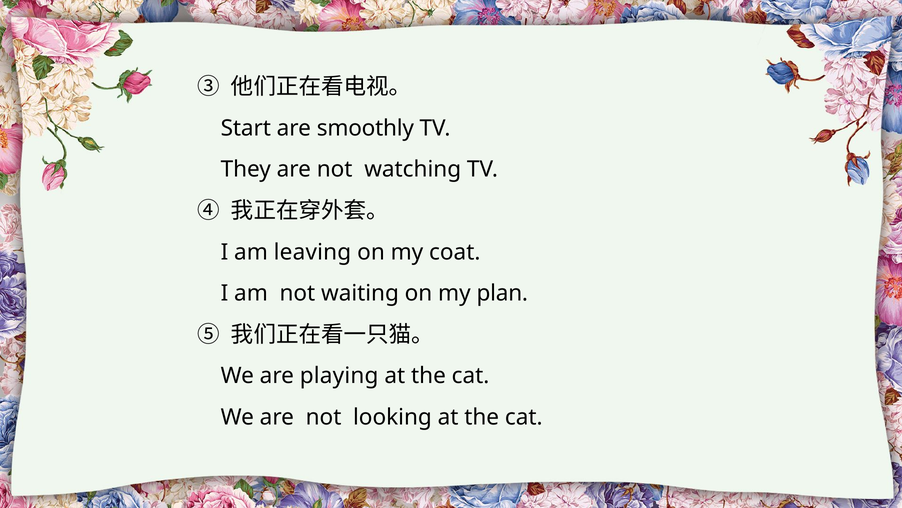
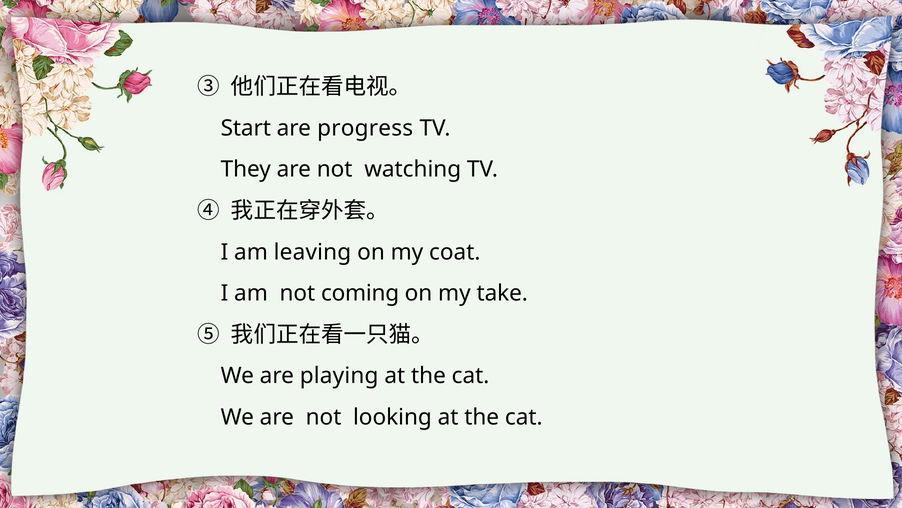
smoothly: smoothly -> progress (365, 128)
waiting: waiting -> coming (360, 293)
plan: plan -> take (502, 293)
